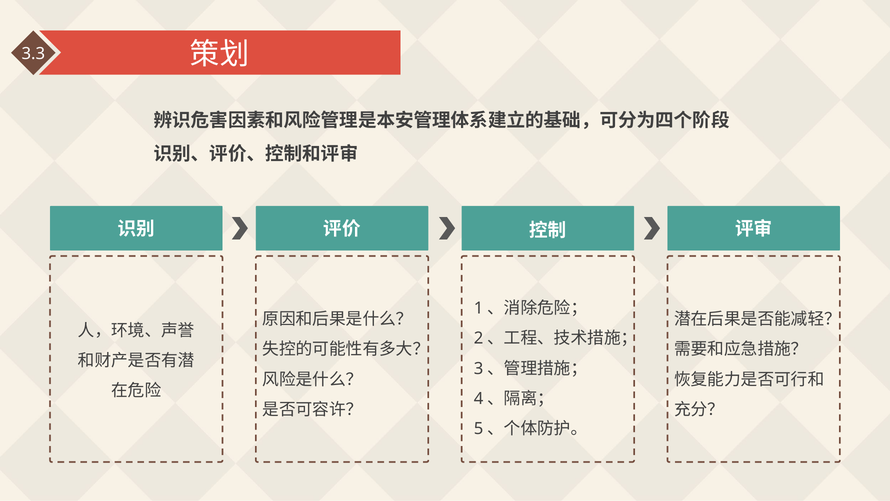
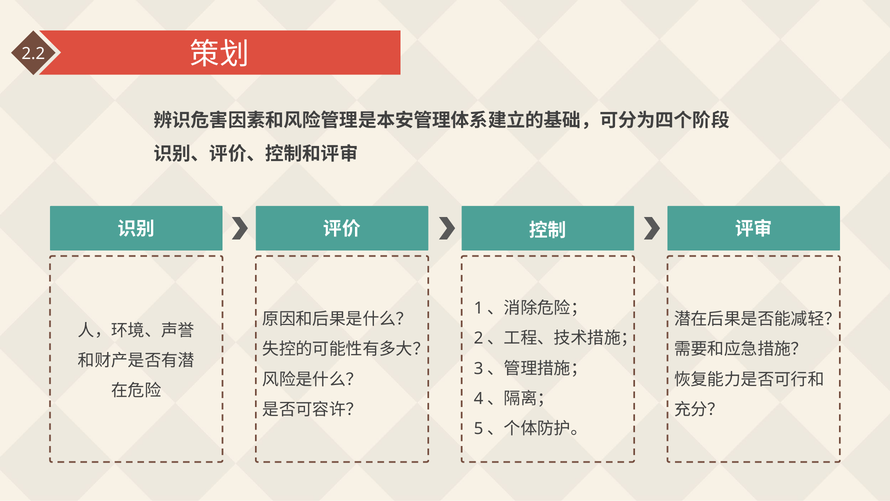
3.3: 3.3 -> 2.2 (33, 53)
